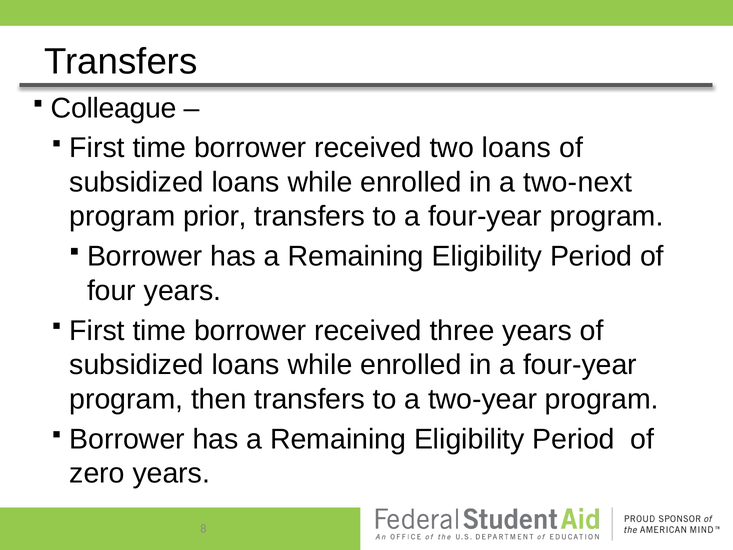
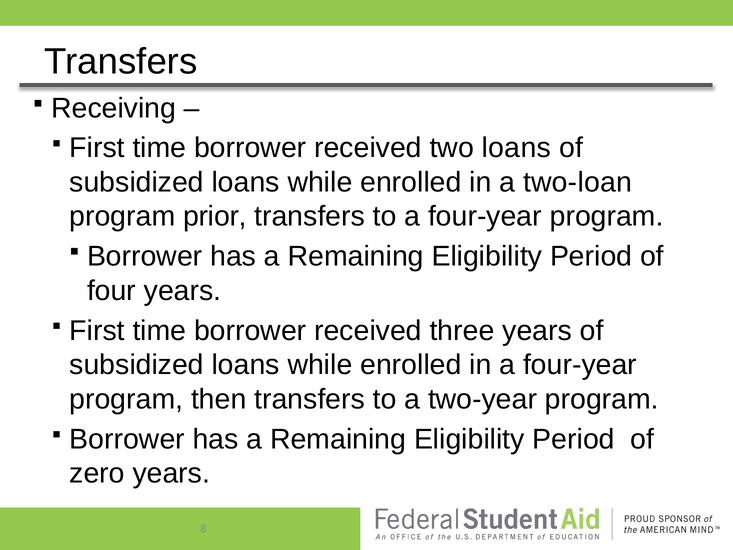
Colleague: Colleague -> Receiving (114, 108)
two-next: two-next -> two-loan (578, 182)
